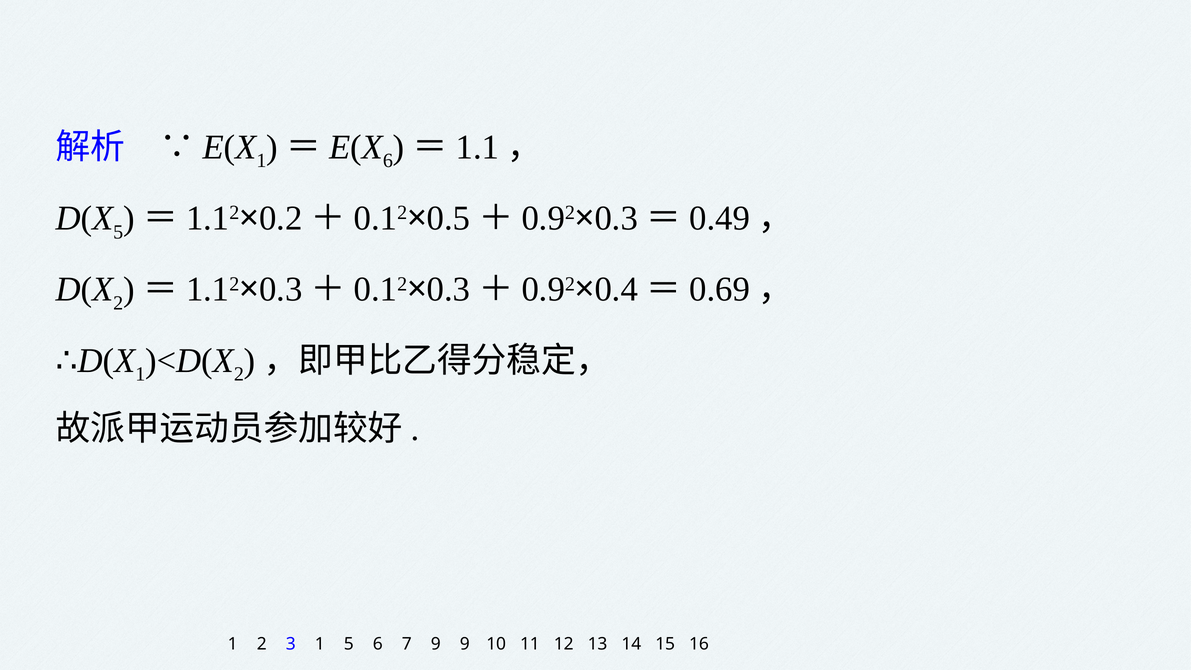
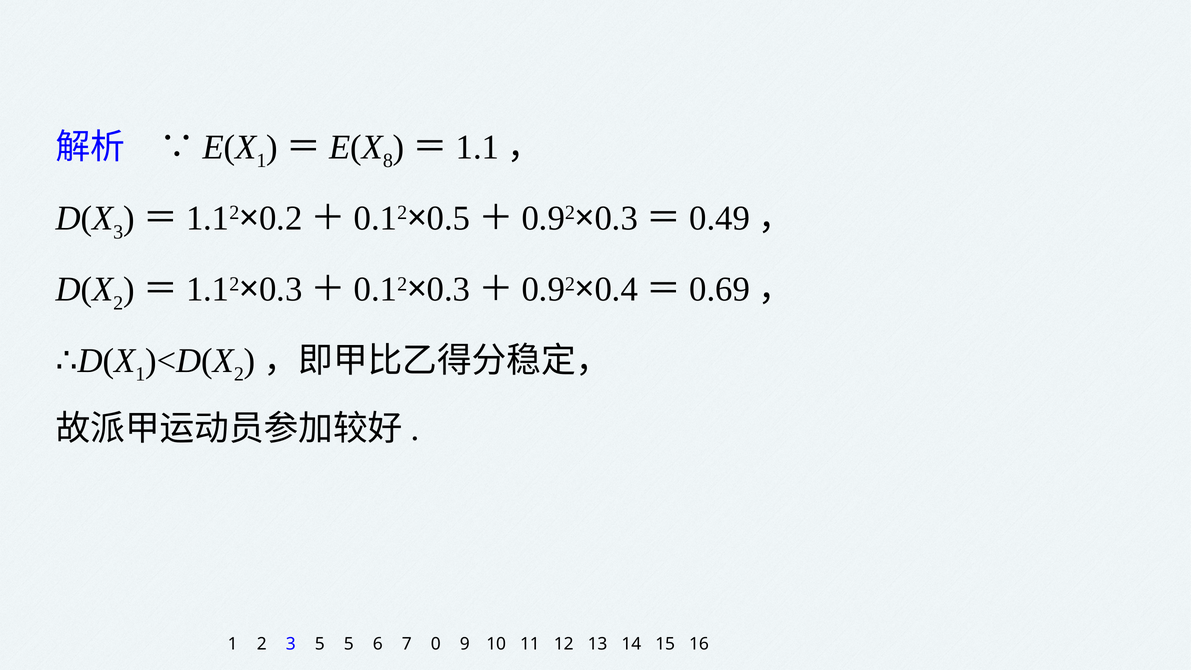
6: 6 -> 8 (388, 161)
5: 5 -> 3 (118, 232)
3 1: 1 -> 5 (320, 644)
7 9: 9 -> 0 (436, 644)
